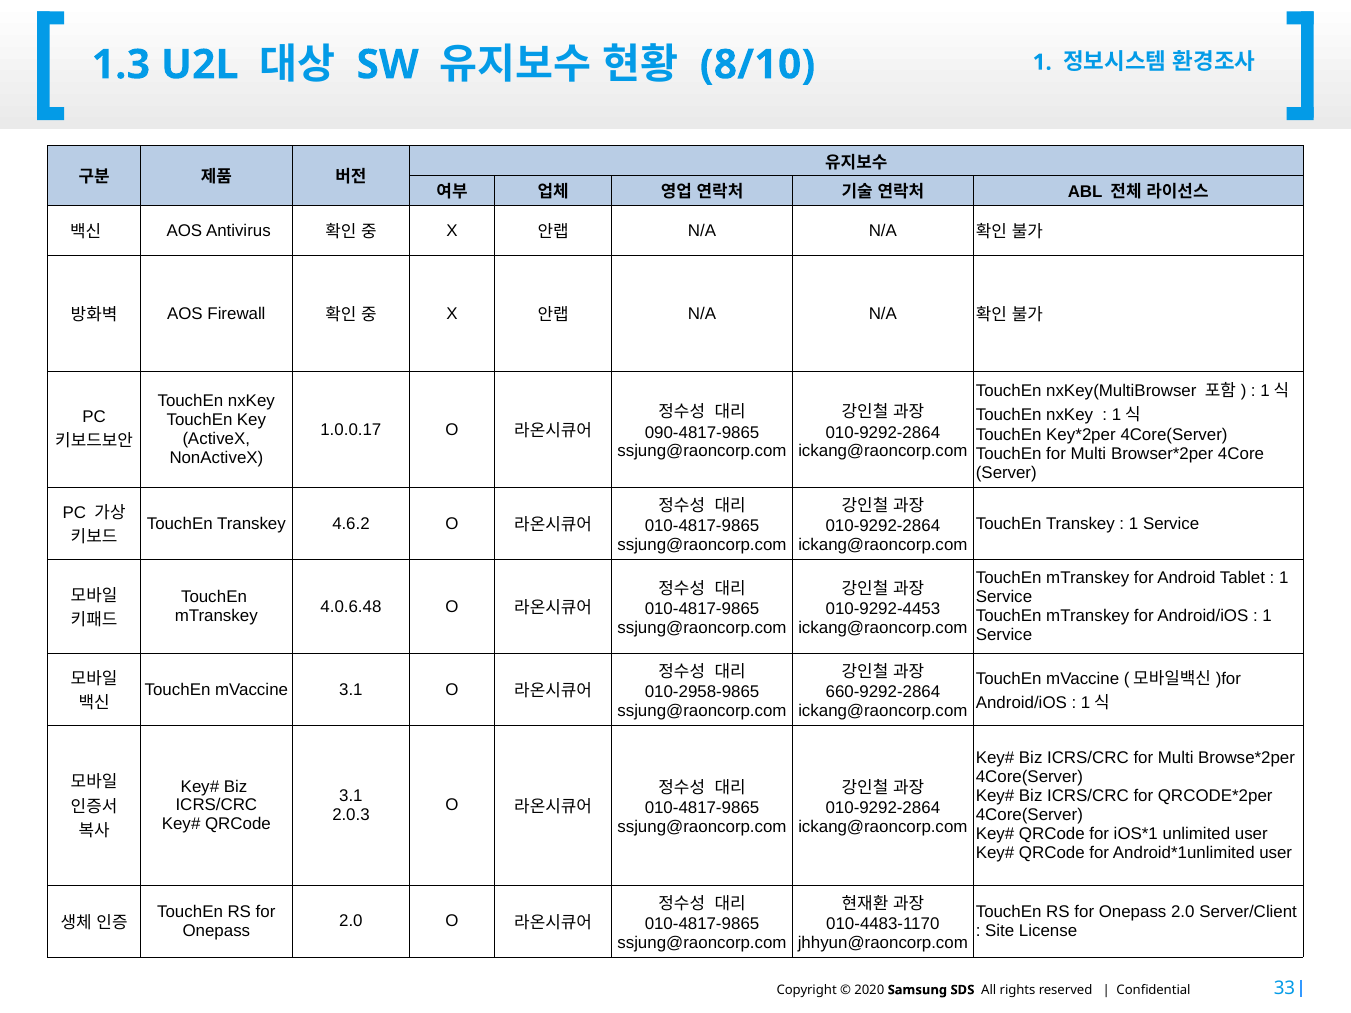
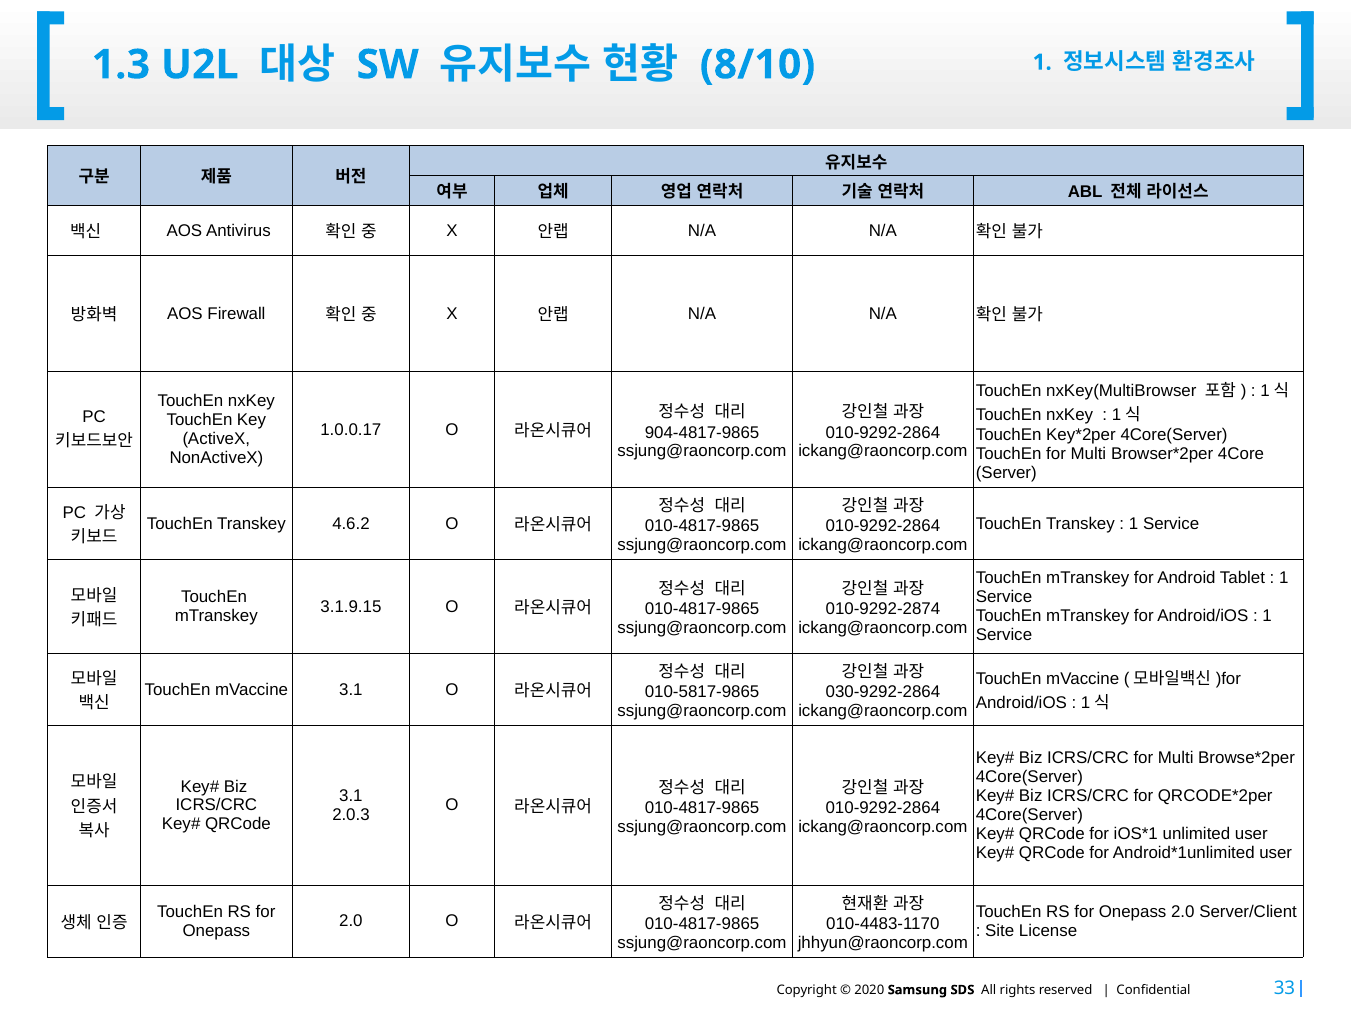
090-4817-9865: 090-4817-9865 -> 904-4817-9865 (702, 433)
4.0.6.48: 4.0.6.48 -> 3.1.9.15 (351, 607)
010-9292-4453: 010-9292-4453 -> 010-9292-2874 (883, 609)
010-2958-9865: 010-2958-9865 -> 010-5817-9865 (702, 692)
660-9292-2864: 660-9292-2864 -> 030-9292-2864 (883, 692)
